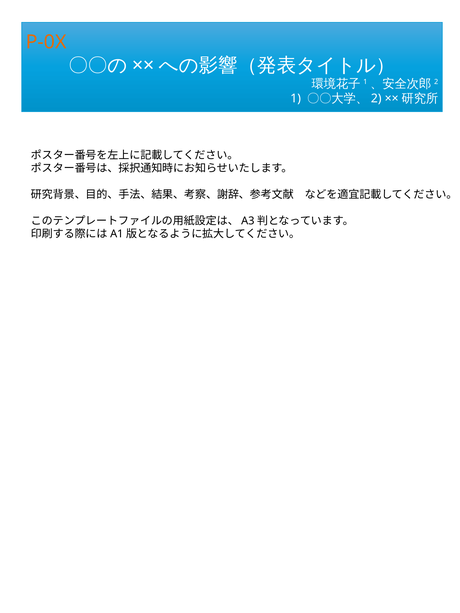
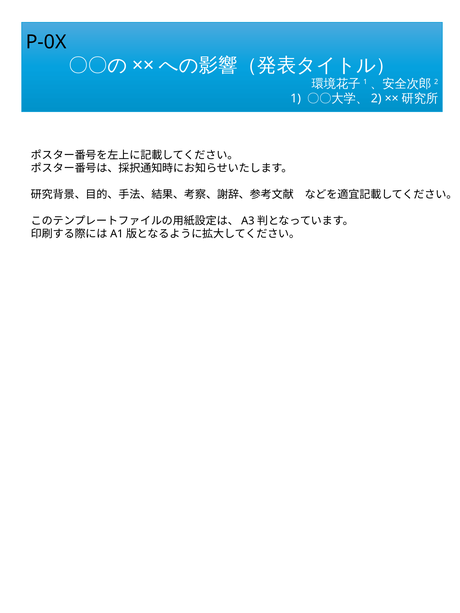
P-0X colour: orange -> black (46, 42)
